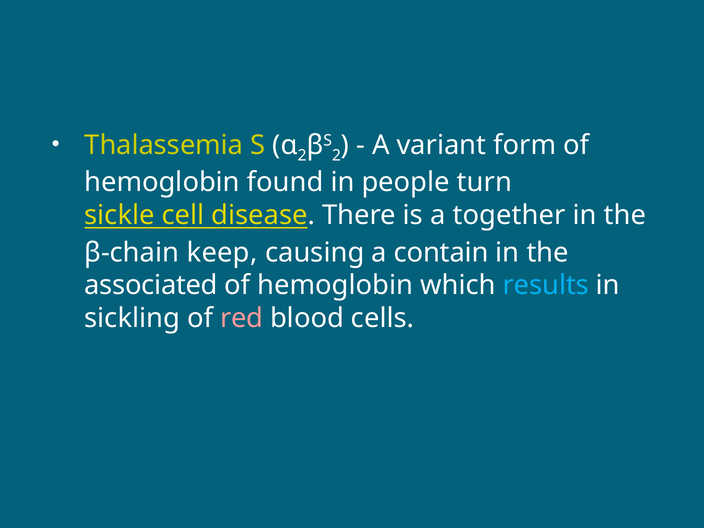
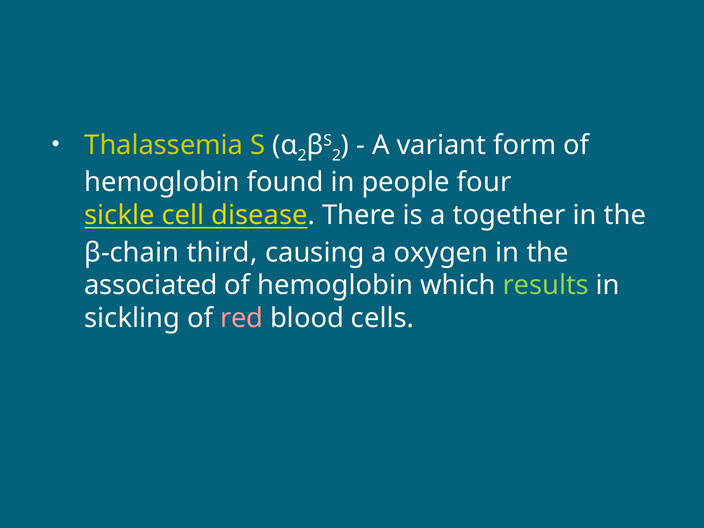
turn: turn -> four (484, 182)
keep: keep -> third (222, 252)
contain: contain -> oxygen (441, 252)
results colour: light blue -> light green (546, 285)
